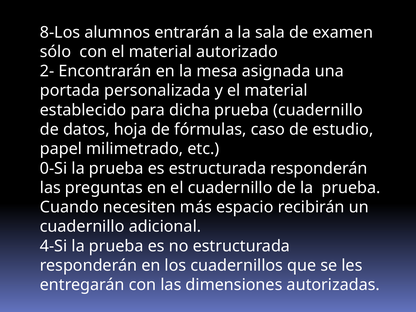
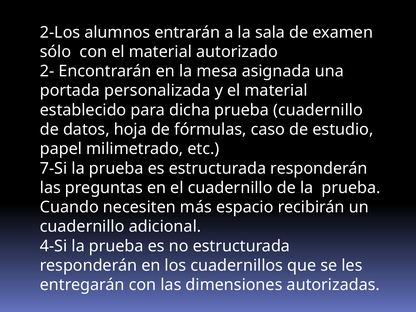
8-Los: 8-Los -> 2-Los (60, 32)
0-Si: 0-Si -> 7-Si (54, 168)
